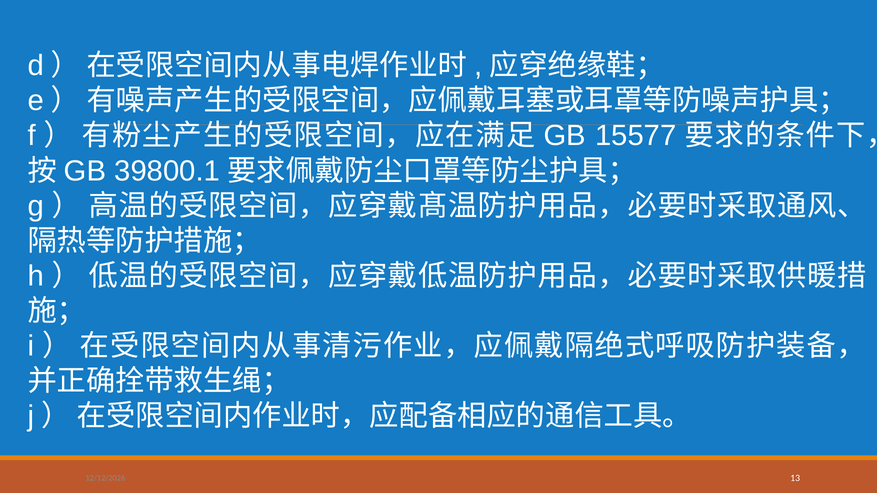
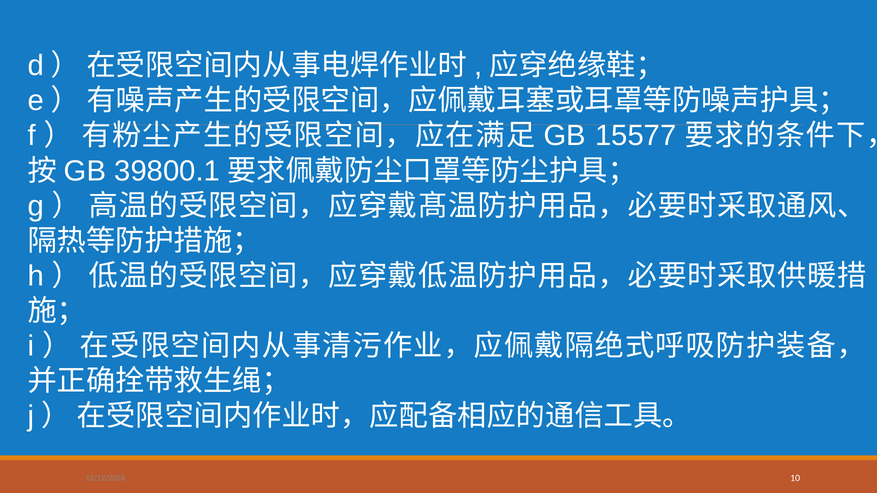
13: 13 -> 10 (795, 478)
